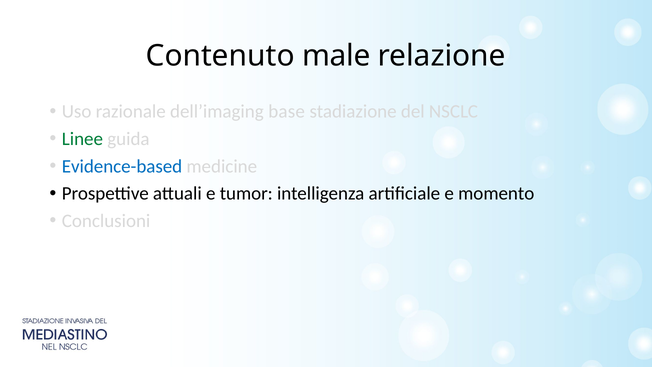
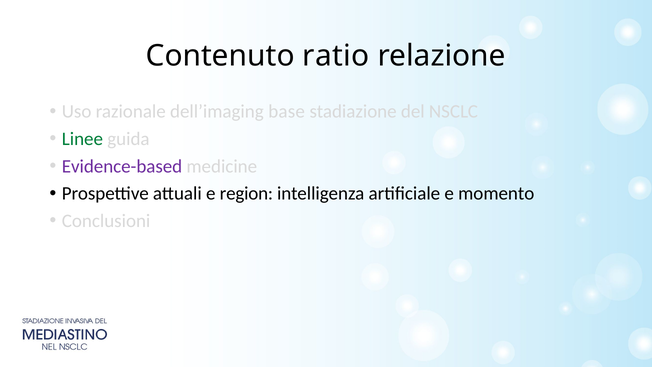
male: male -> ratio (336, 56)
Evidence-based colour: blue -> purple (122, 166)
tumor: tumor -> region (246, 193)
